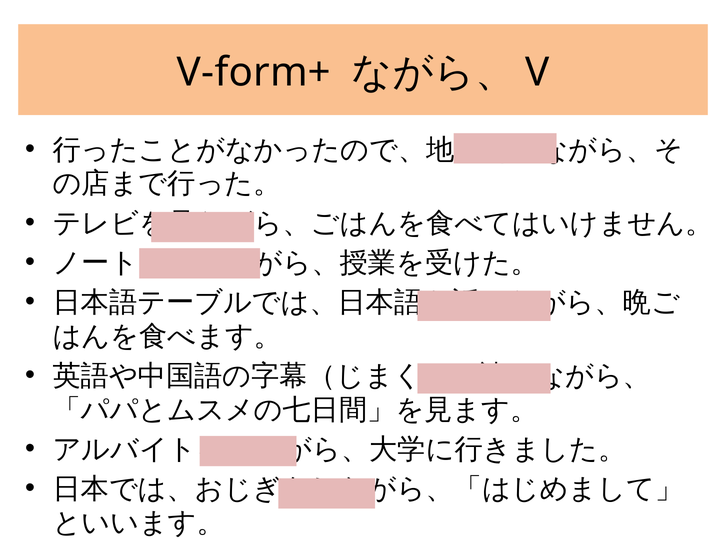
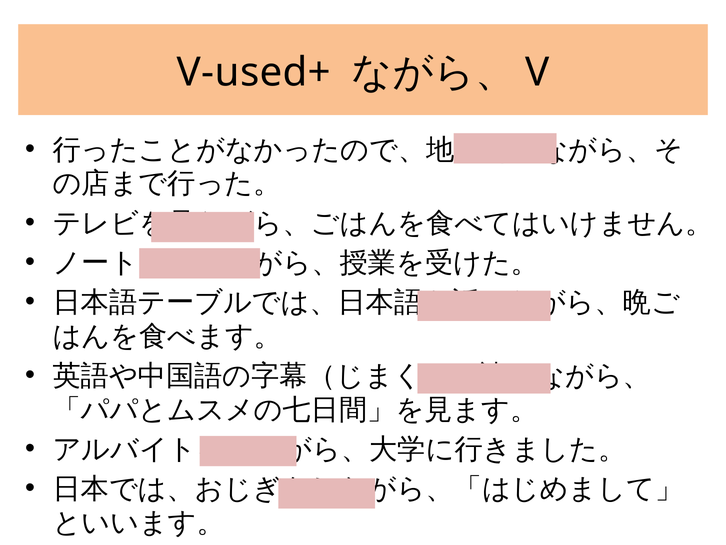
V-form+: V-form+ -> V-used+ (254, 72)
